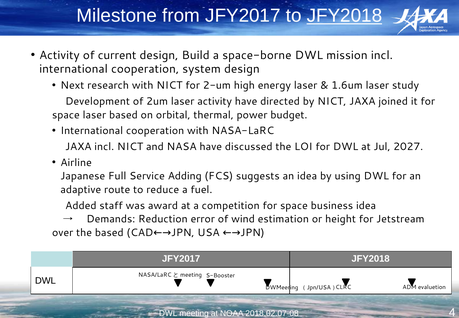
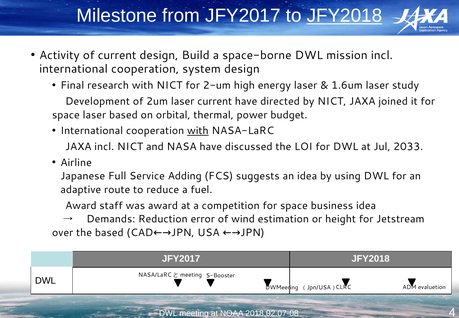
Next: Next -> Final (72, 85)
laser activity: activity -> current (215, 101)
with underline: none -> present (198, 131)
2027: 2027 -> 2033 (408, 147)
Added: Added -> Award (81, 205)
